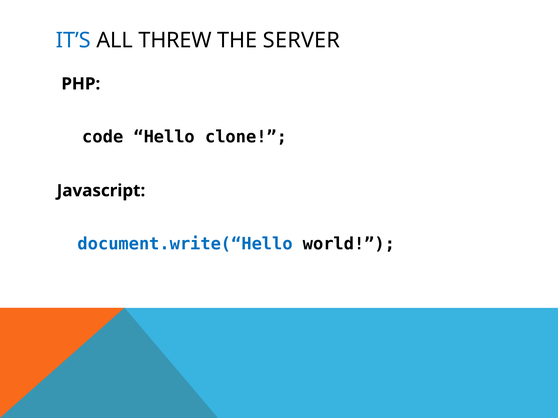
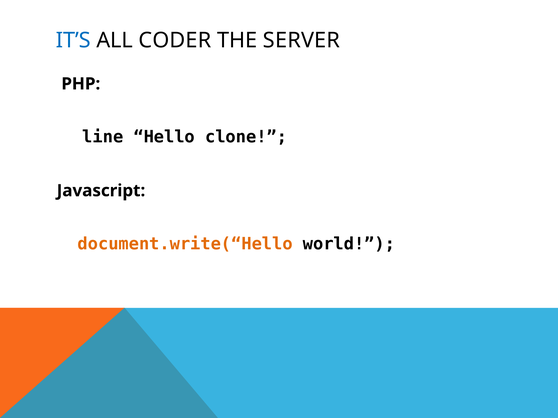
THREW: THREW -> CODER (175, 41)
code: code -> line (103, 137)
document.write(“Hello colour: blue -> orange (185, 244)
